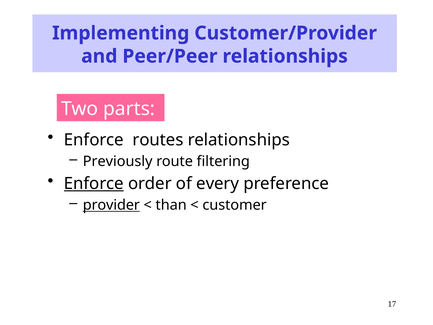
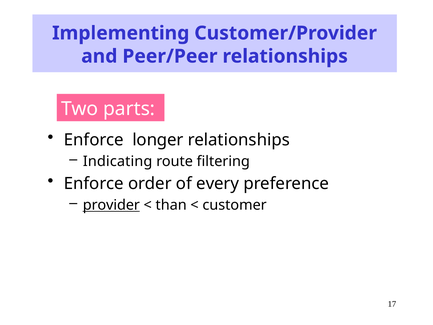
routes: routes -> longer (158, 140)
Previously: Previously -> Indicating (118, 161)
Enforce underline: present -> none (94, 184)
